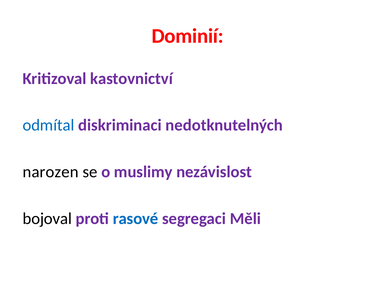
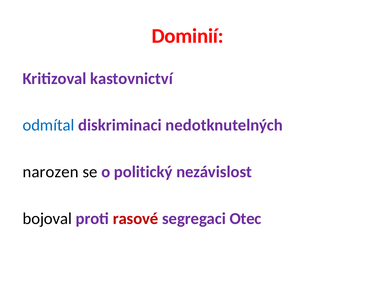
muslimy: muslimy -> politický (143, 172)
rasové colour: blue -> red (136, 219)
Měli: Měli -> Otec (246, 219)
